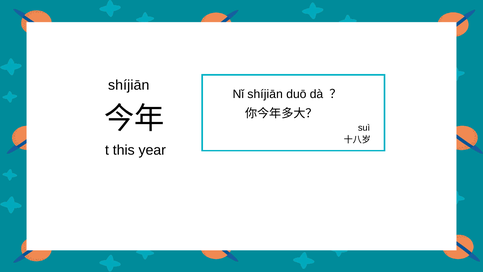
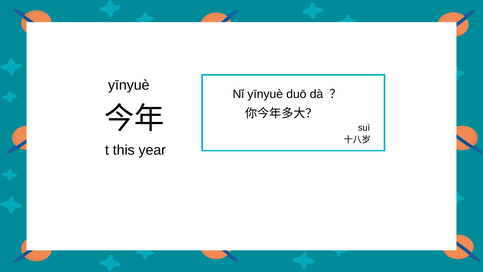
shíjiān: shíjiān -> yīnyuè (129, 85)
Nǐ shíjiān: shíjiān -> yīnyuè (265, 94)
